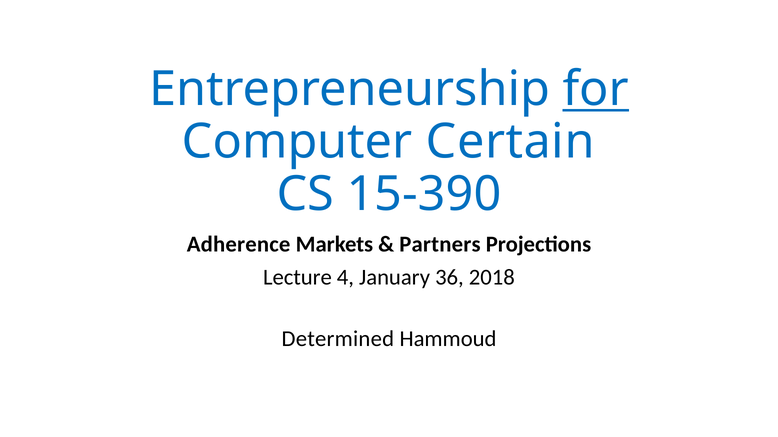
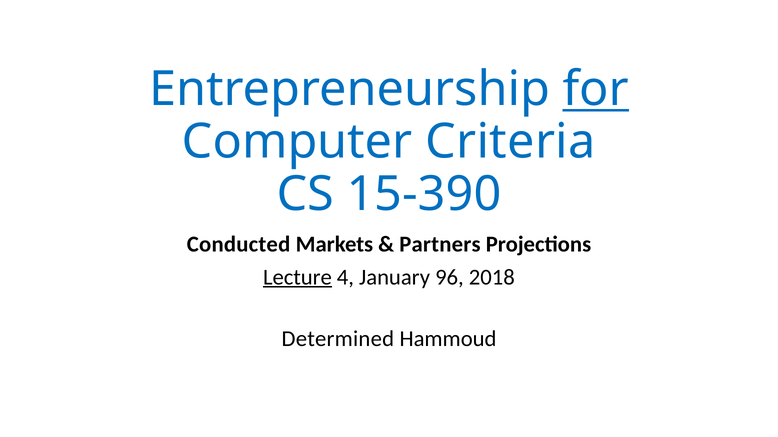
Certain: Certain -> Criteria (510, 142)
Adherence: Adherence -> Conducted (239, 245)
Lecture underline: none -> present (297, 277)
36: 36 -> 96 (449, 277)
